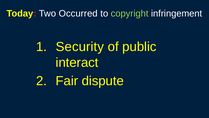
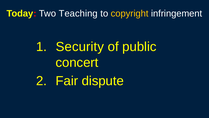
Occurred: Occurred -> Teaching (78, 13)
copyright colour: light green -> yellow (130, 13)
interact: interact -> concert (77, 62)
